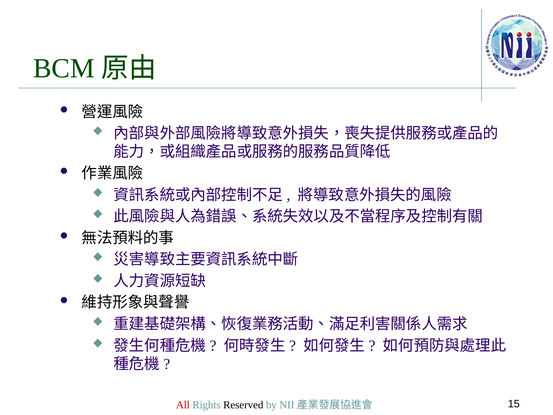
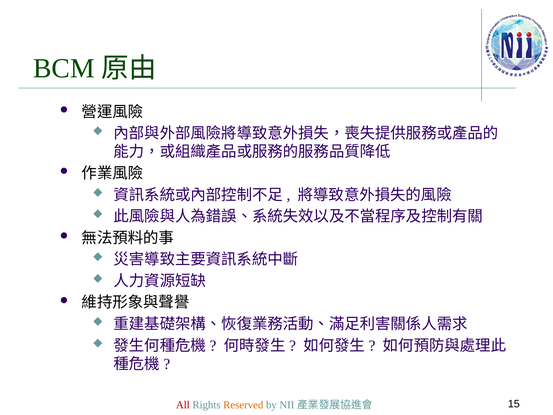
Reserved colour: black -> orange (243, 405)
